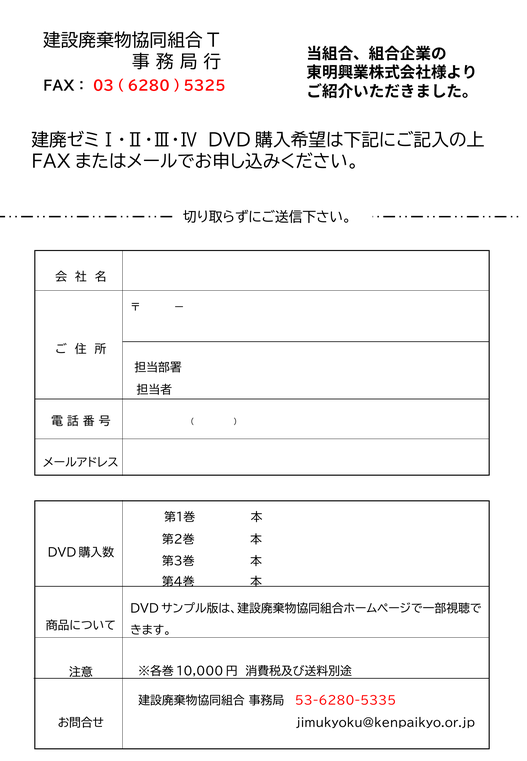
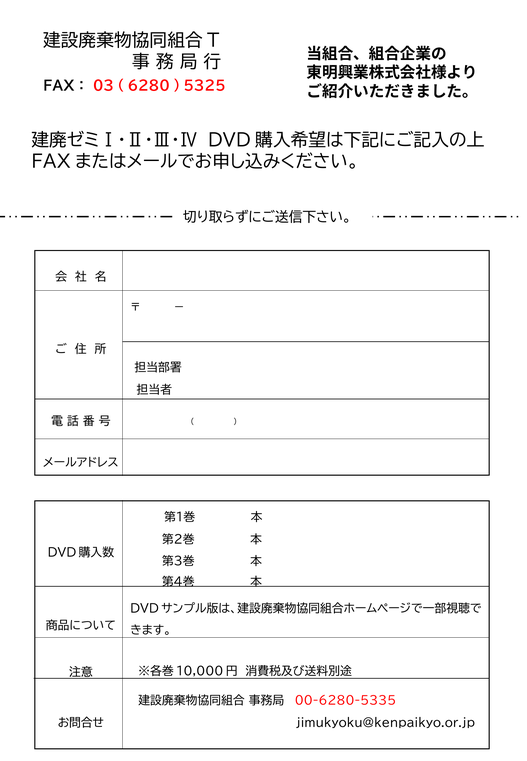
53-6280-5335: 53-6280-5335 -> 00-6280-5335 (345, 701)
